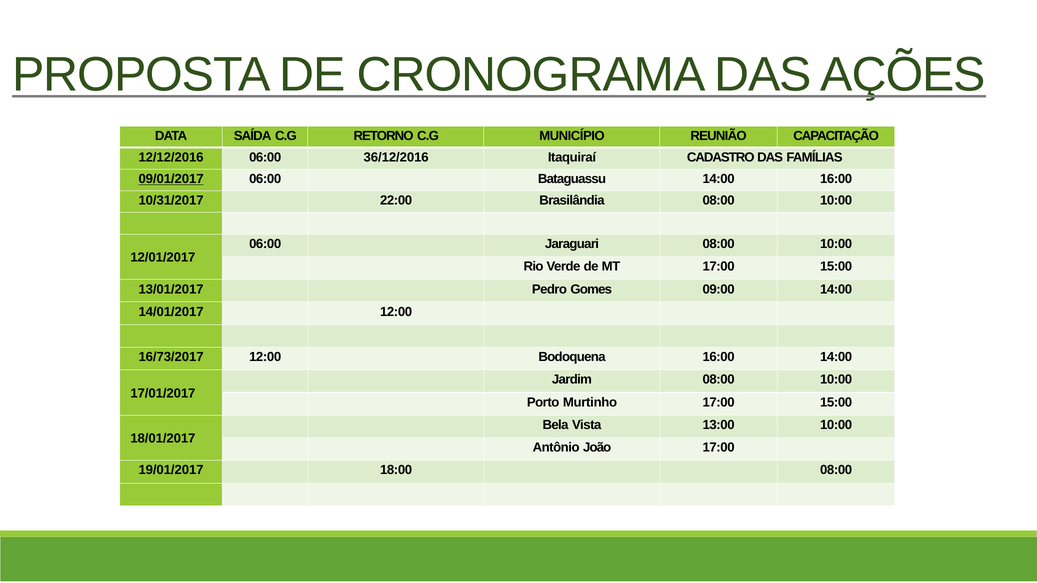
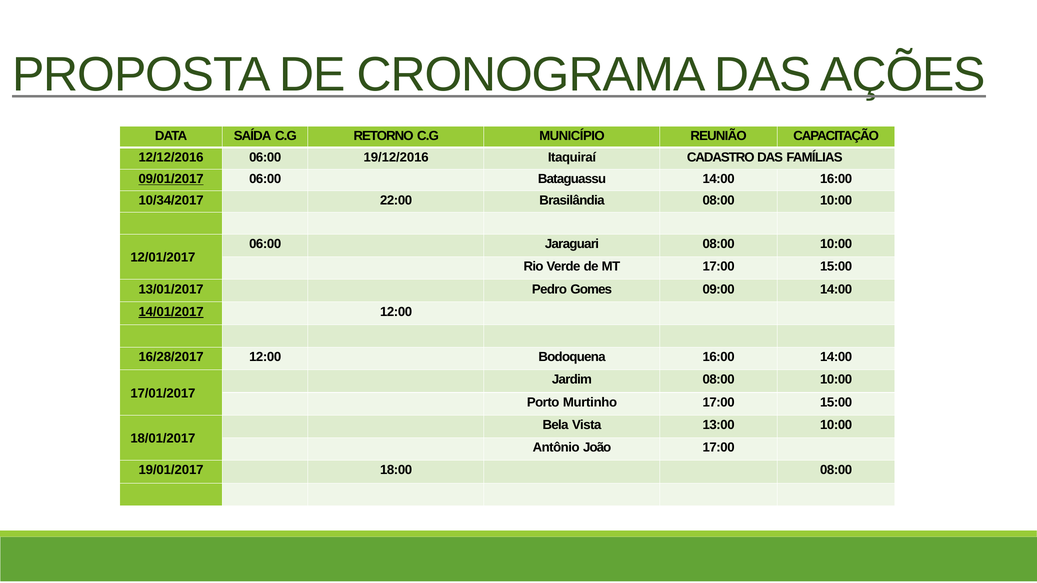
36/12/2016: 36/12/2016 -> 19/12/2016 (396, 157)
10/31/2017: 10/31/2017 -> 10/34/2017 (171, 201)
14/01/2017 underline: none -> present (171, 312)
16/73/2017: 16/73/2017 -> 16/28/2017 (171, 357)
